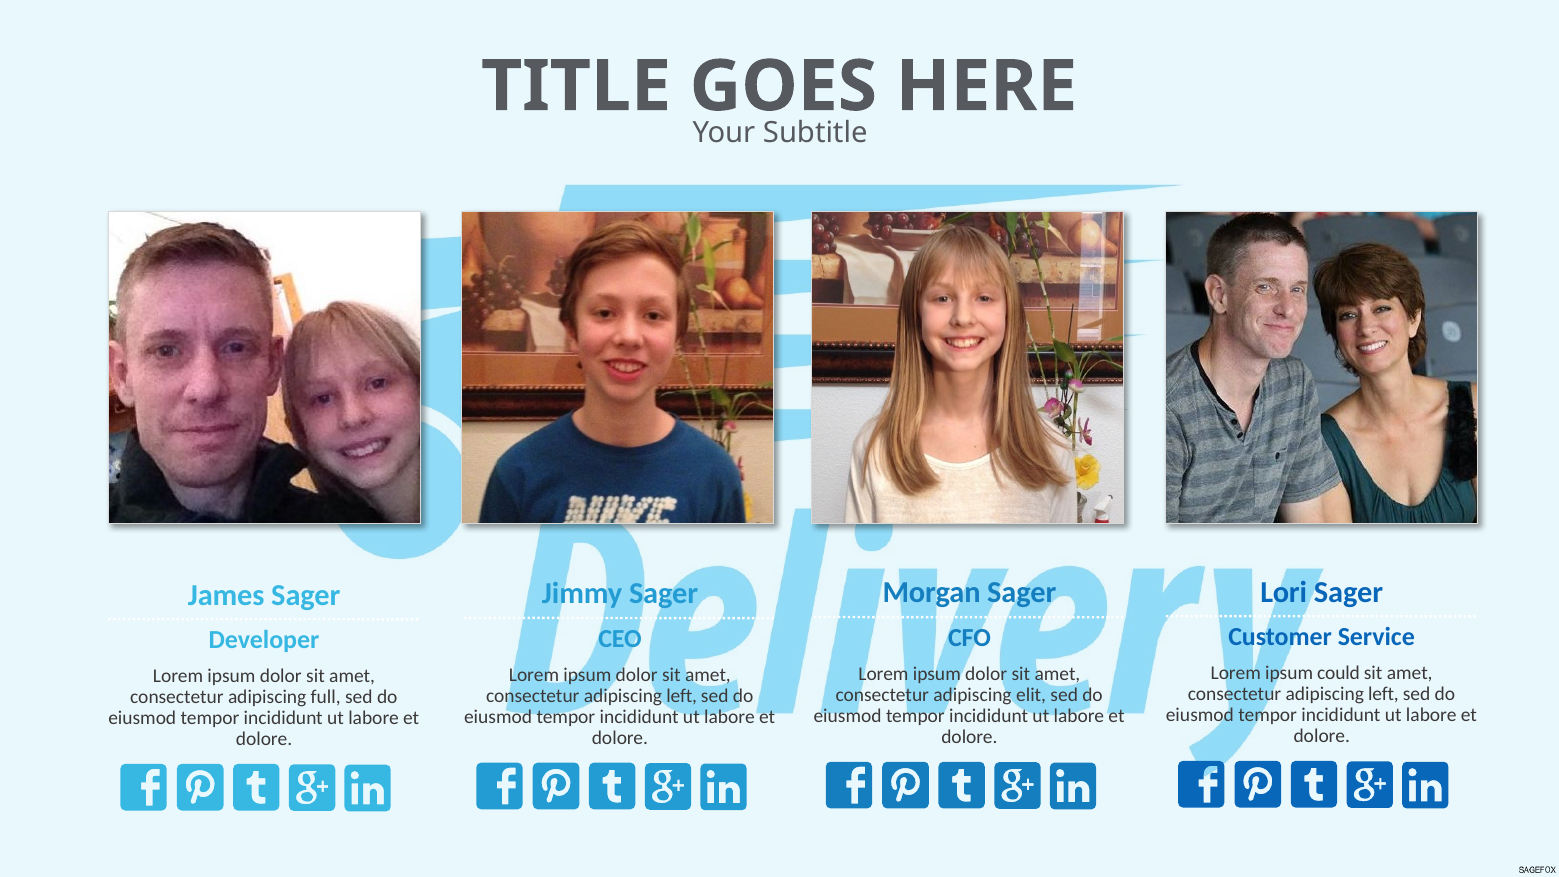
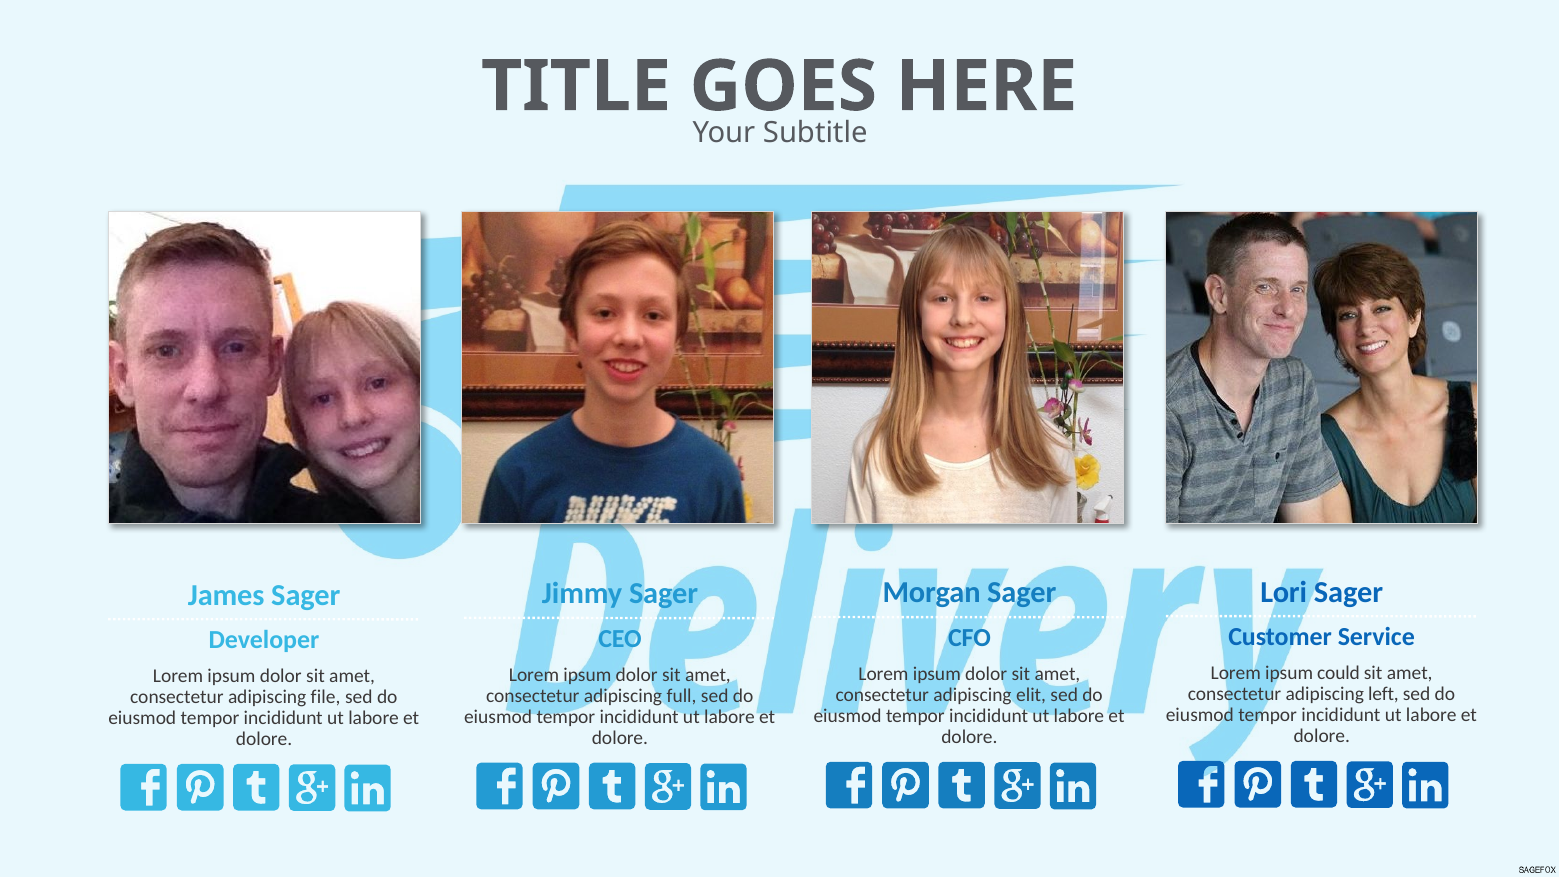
left: left -> full (682, 696)
full: full -> file (326, 697)
